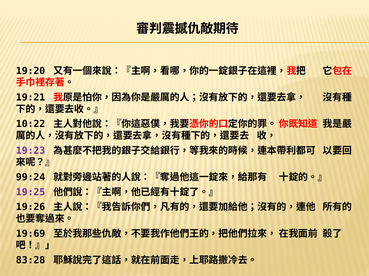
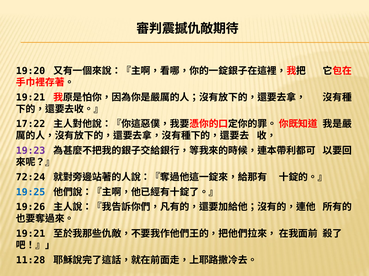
10:22: 10:22 -> 17:22 (31, 124)
99:24: 99:24 -> 72:24 (31, 178)
19:25 colour: purple -> blue (31, 193)
19:69: 19:69 -> 19:21 (31, 234)
83:28: 83:28 -> 11:28 (31, 261)
